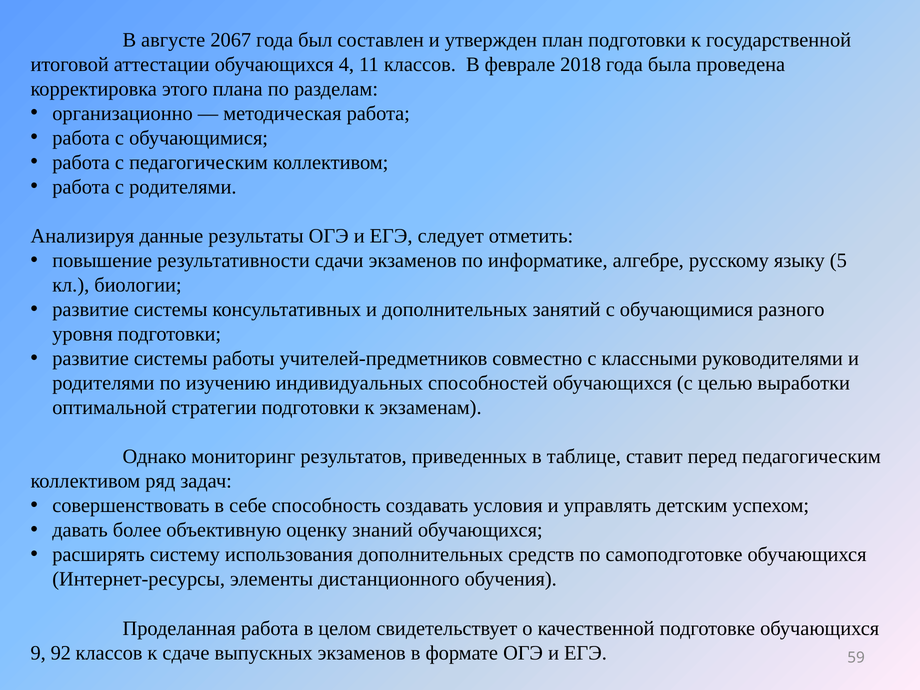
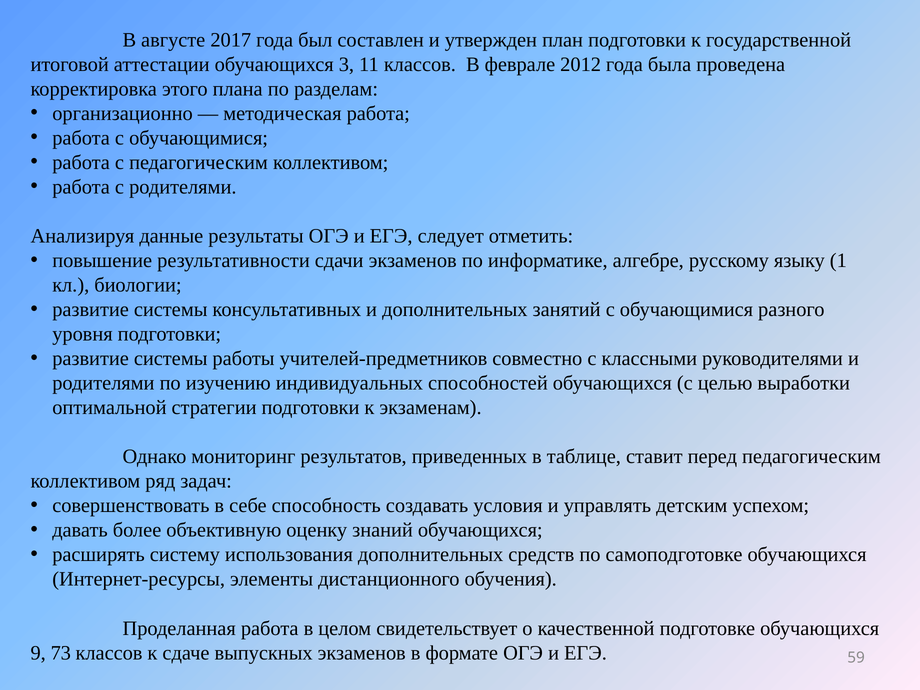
2067: 2067 -> 2017 (231, 40)
4: 4 -> 3 (346, 64)
2018: 2018 -> 2012 (581, 64)
5: 5 -> 1 (838, 260)
92: 92 -> 73 (61, 653)
